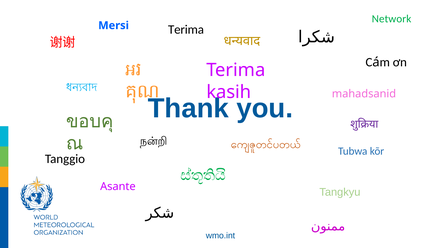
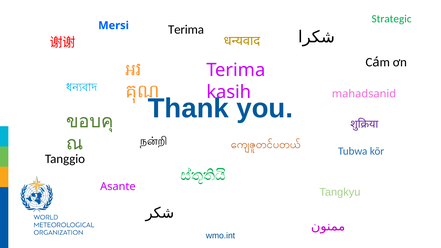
Network: Network -> Strategic (392, 19)
